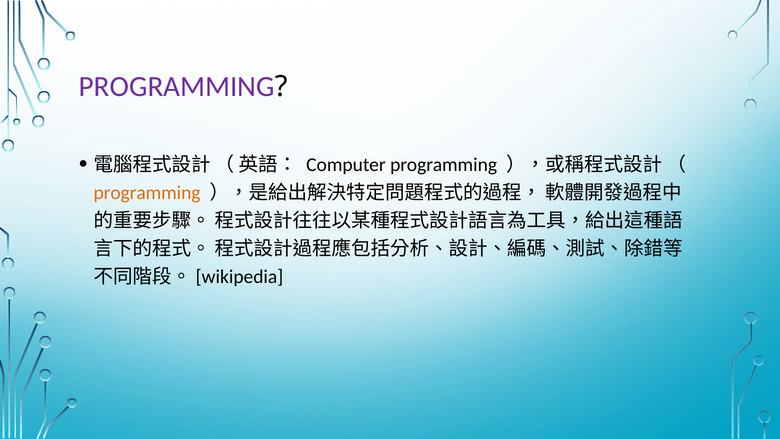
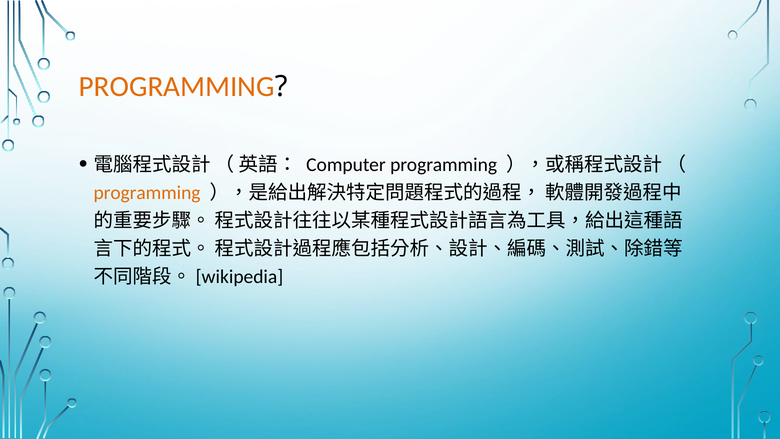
PROGRAMMING colour: purple -> orange (177, 87)
